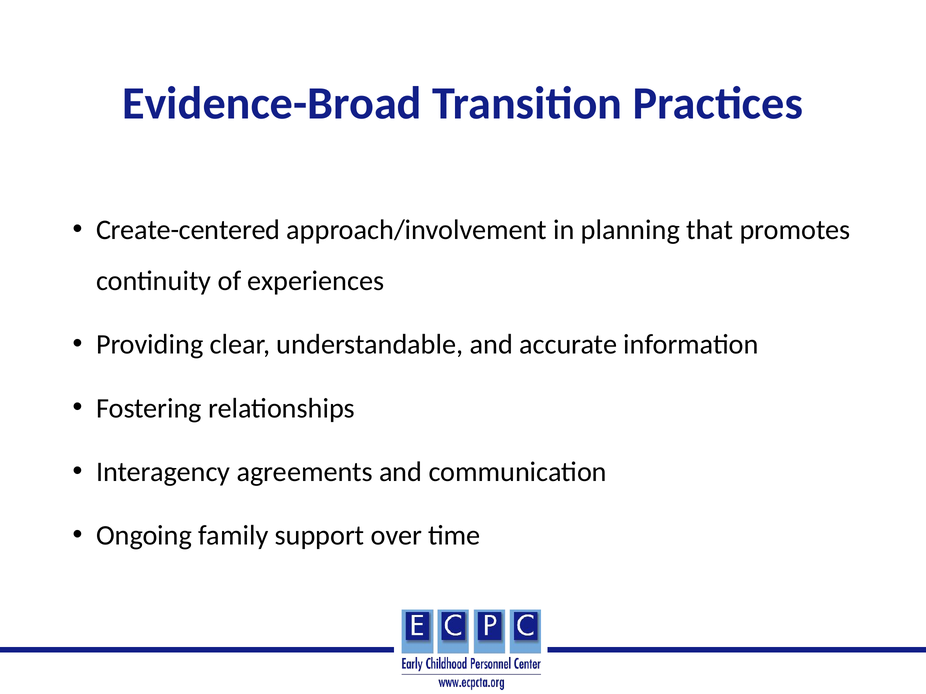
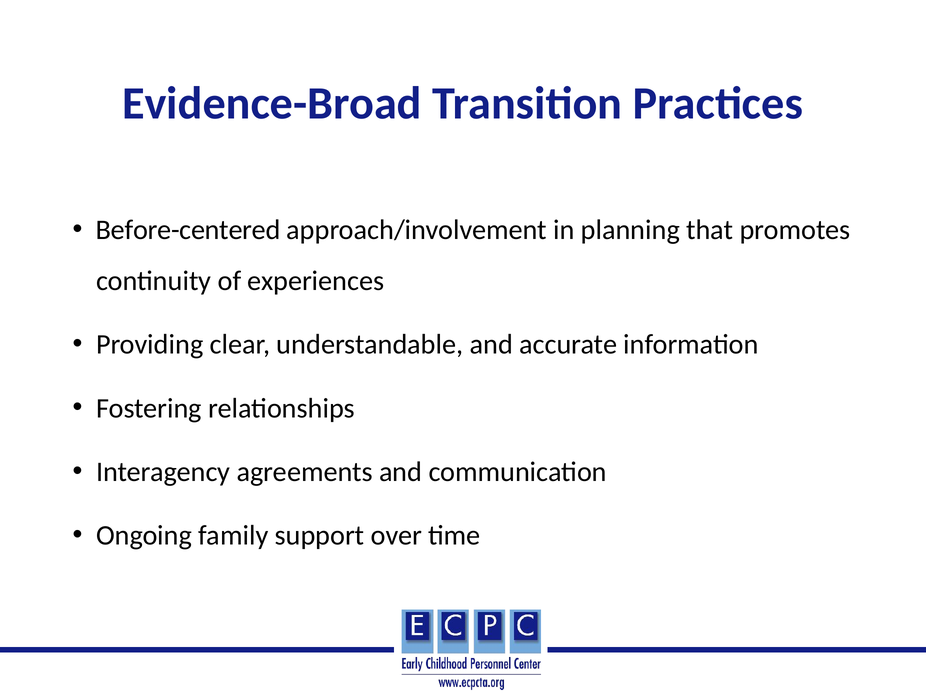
Create-centered: Create-centered -> Before-centered (188, 230)
